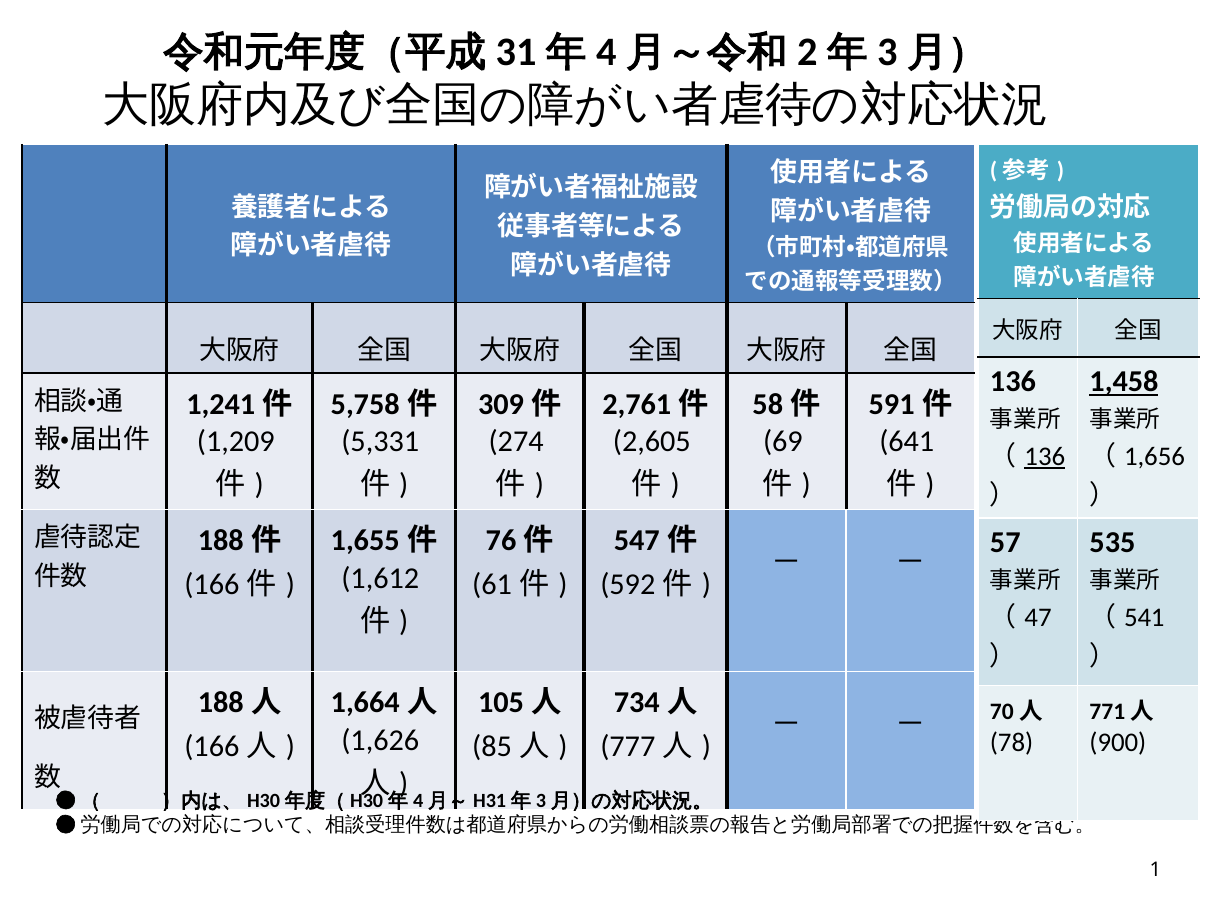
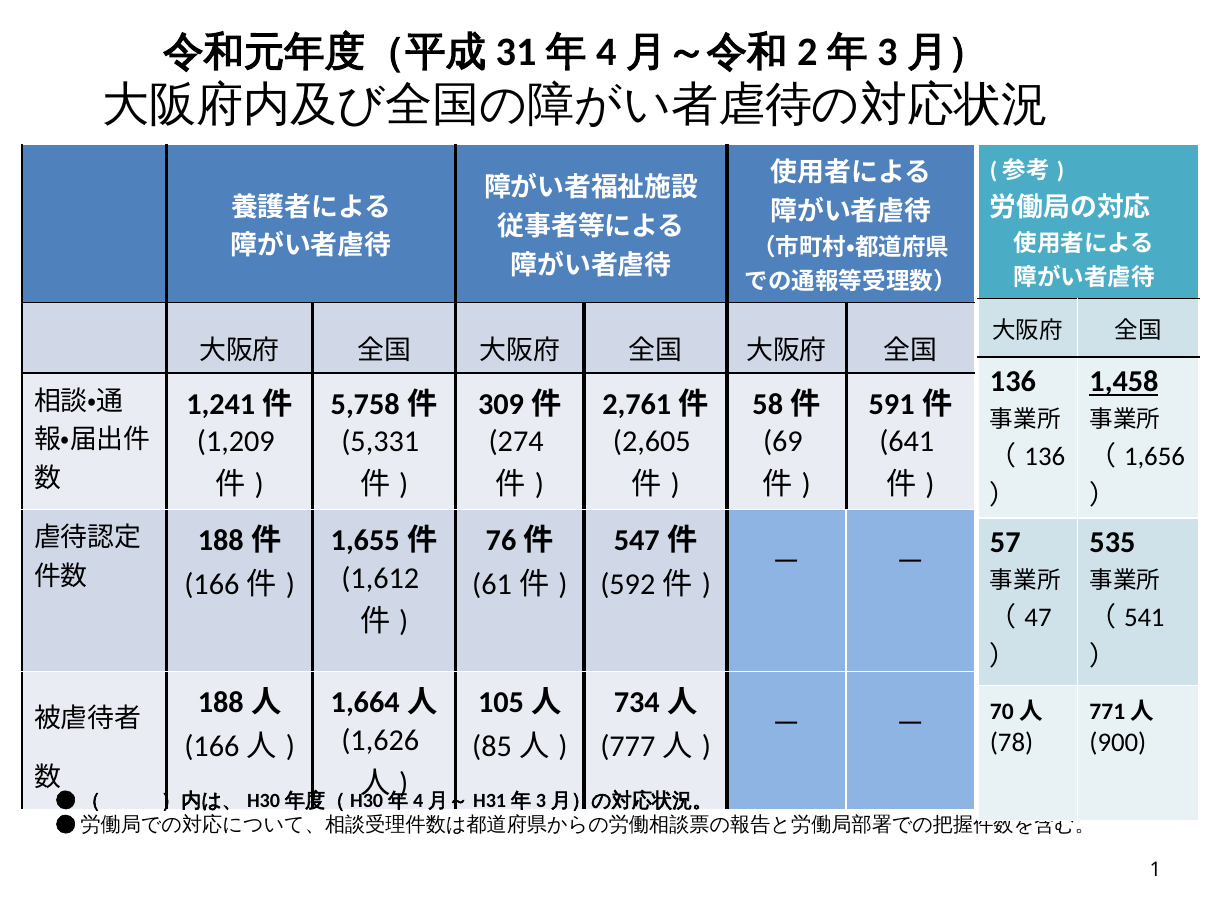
136 underline: present -> none (1045, 456)
